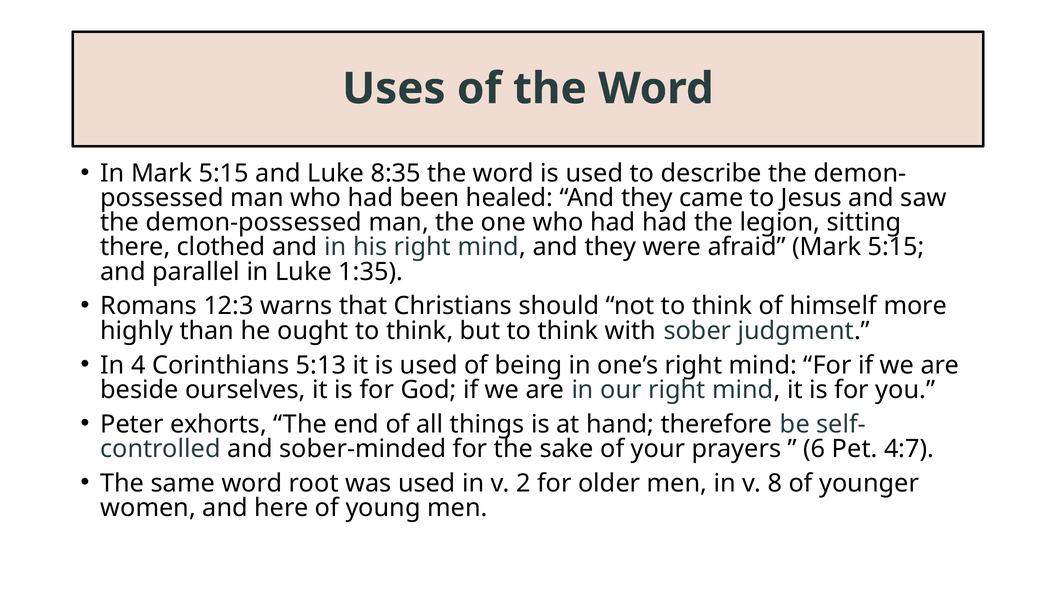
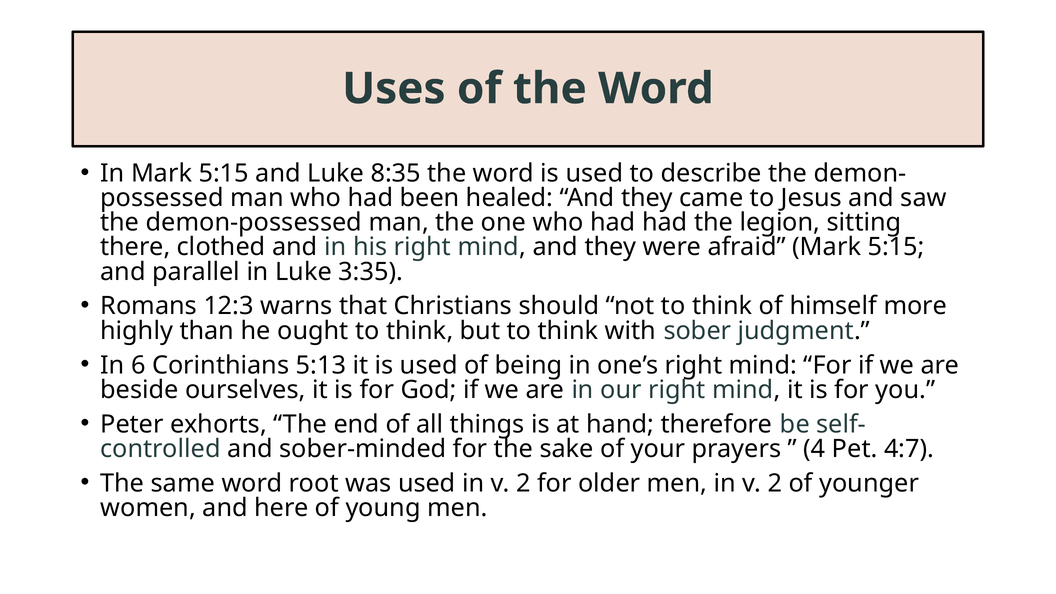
1:35: 1:35 -> 3:35 (371, 272)
4: 4 -> 6 (138, 365)
6: 6 -> 4 (814, 449)
men in v 8: 8 -> 2 (775, 483)
